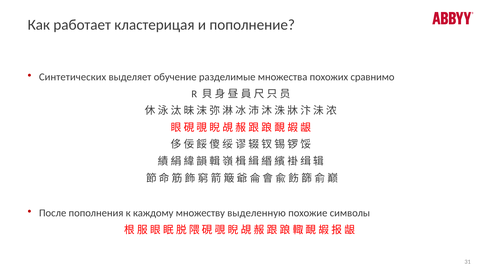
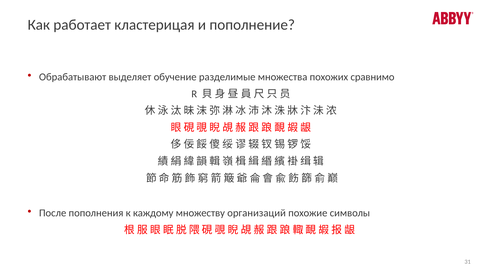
Синтетических: Синтетических -> Обрабатывают (73, 77)
выделенную: выделенную -> организаций (257, 213)
